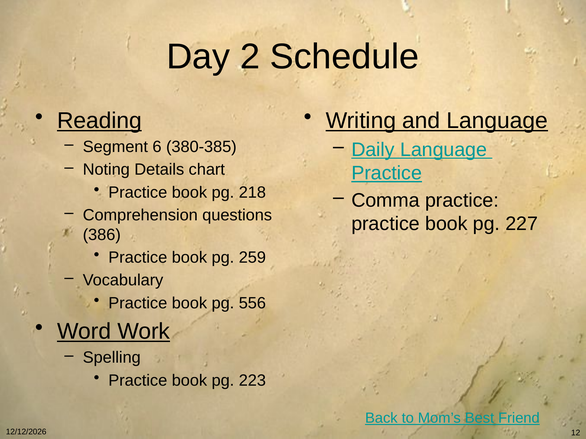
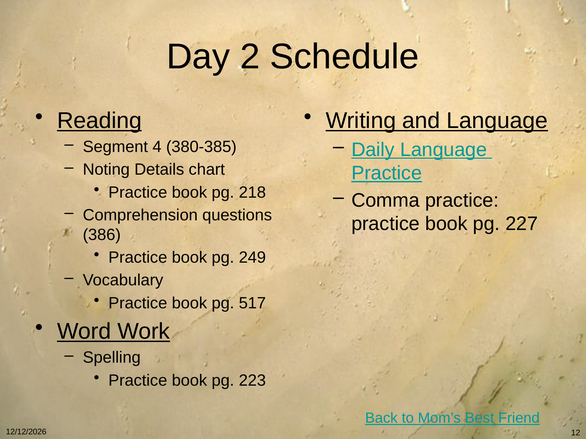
6: 6 -> 4 (157, 147)
259: 259 -> 249 (252, 258)
556: 556 -> 517 (252, 303)
